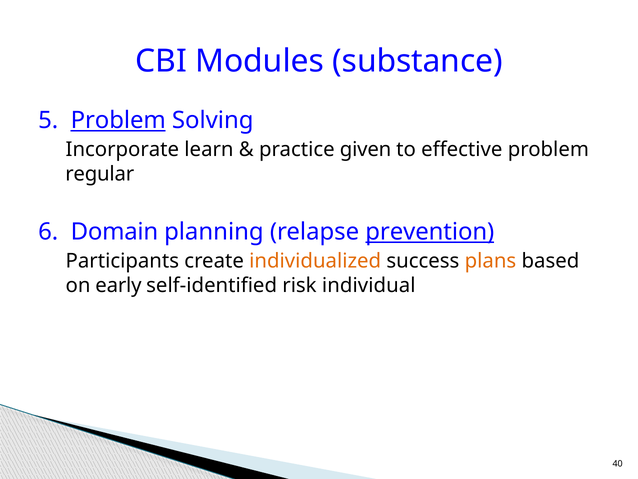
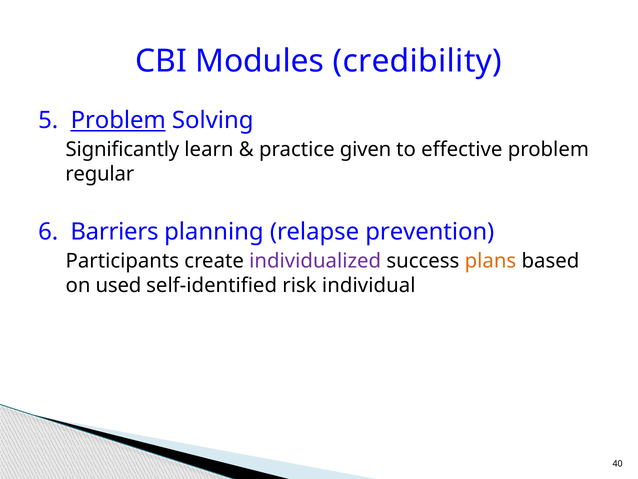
substance: substance -> credibility (417, 61)
Incorporate: Incorporate -> Significantly (122, 149)
Domain: Domain -> Barriers (114, 232)
prevention underline: present -> none (430, 232)
individualized colour: orange -> purple (315, 261)
early: early -> used (118, 285)
